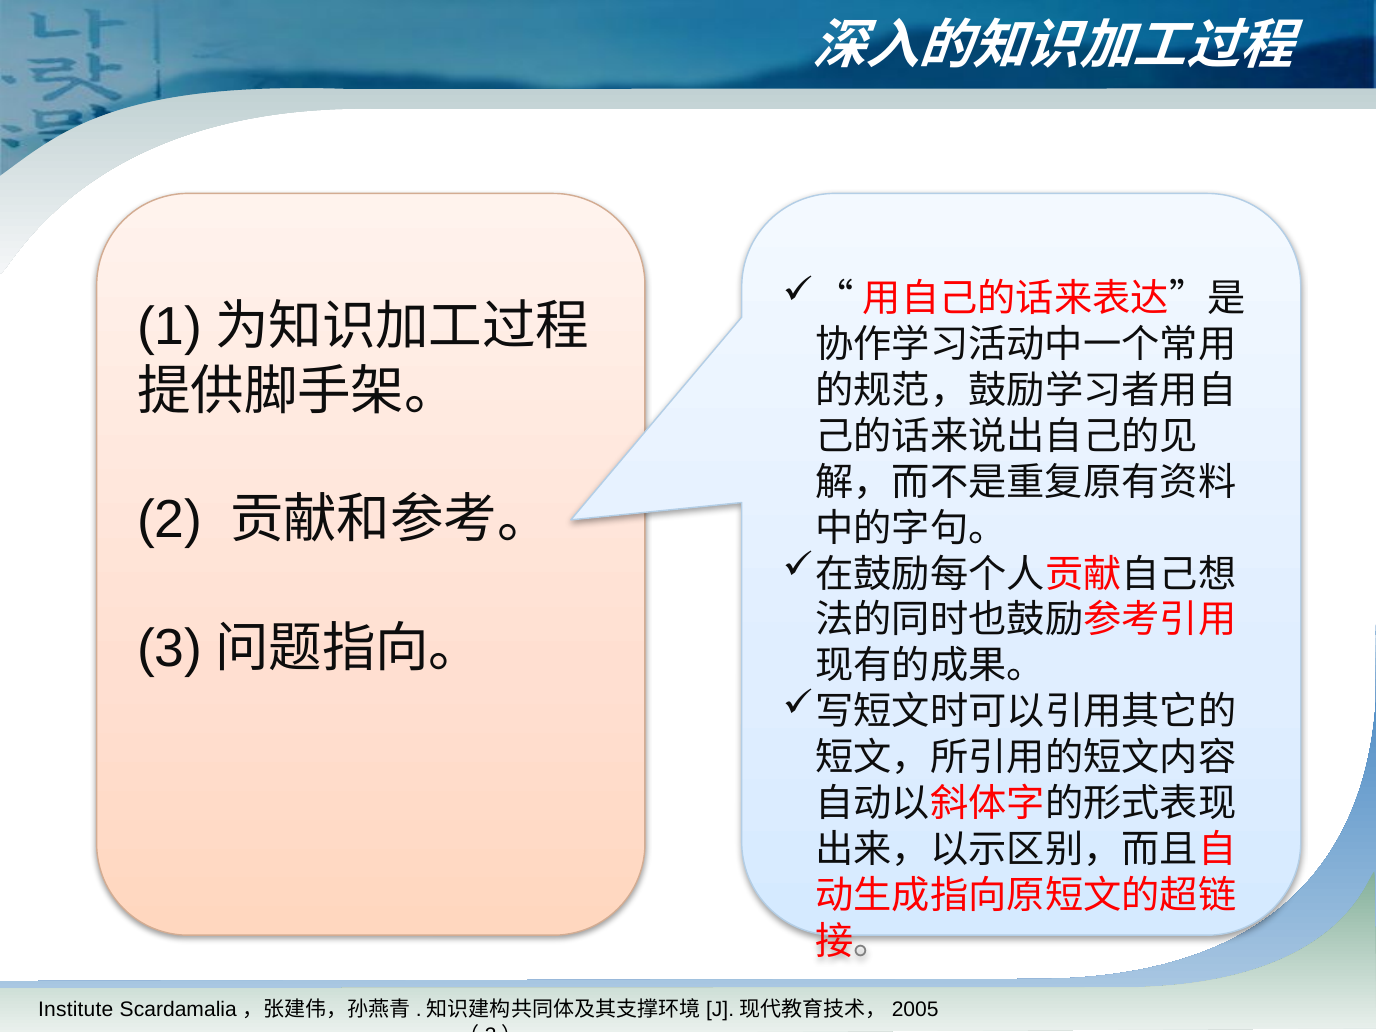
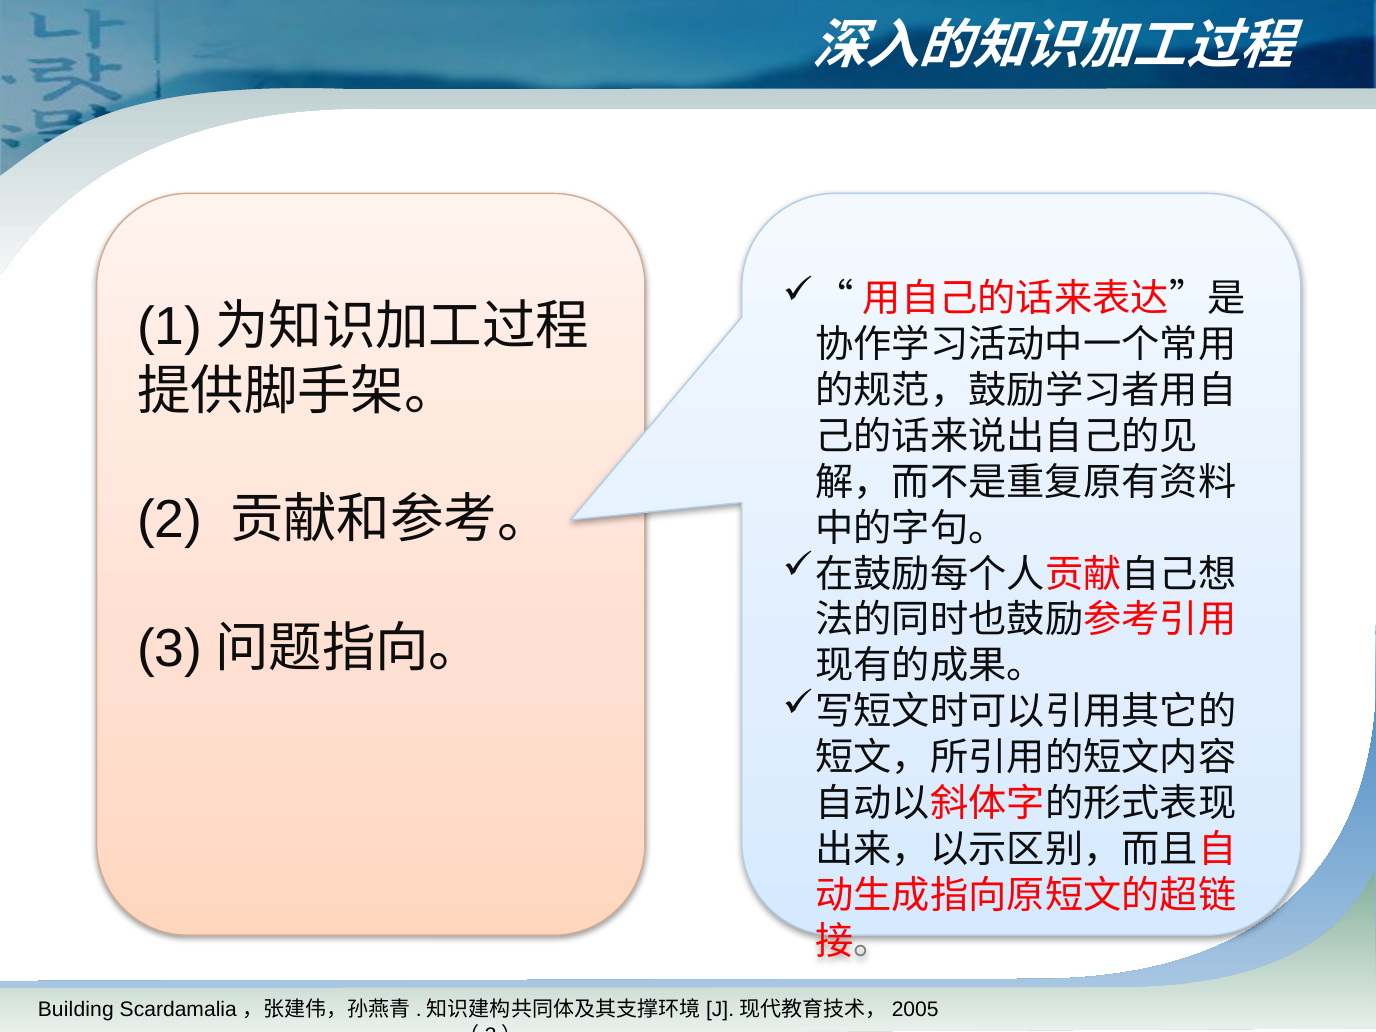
Institute: Institute -> Building (76, 1010)
